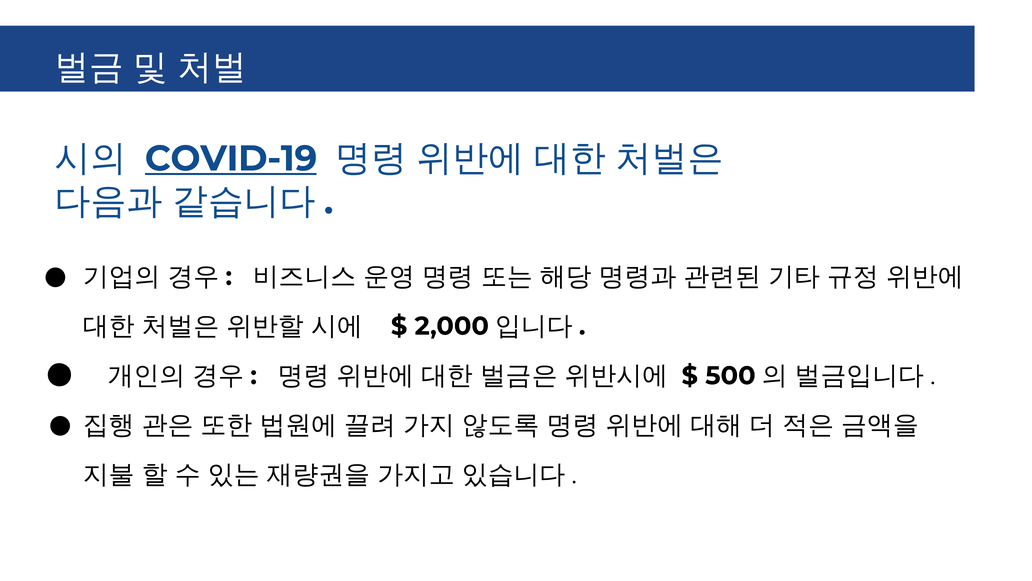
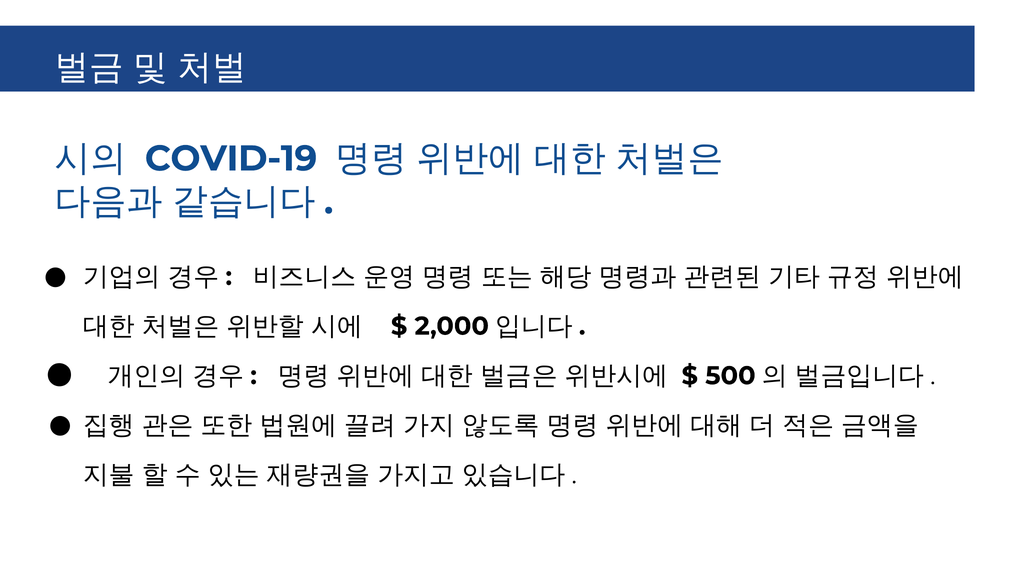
COVID-19 underline: present -> none (231, 158)
